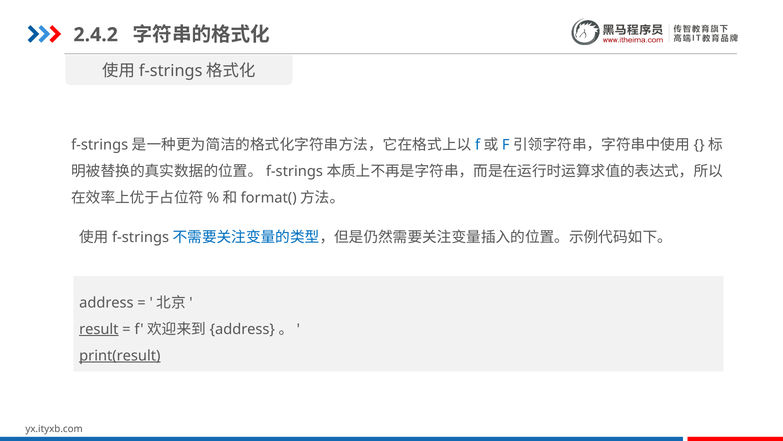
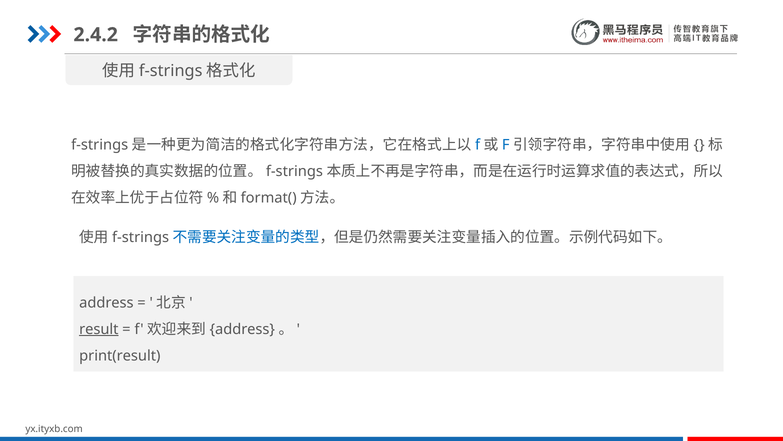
print(result underline: present -> none (120, 355)
